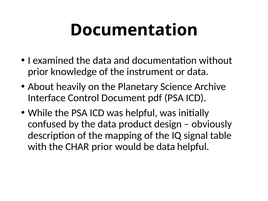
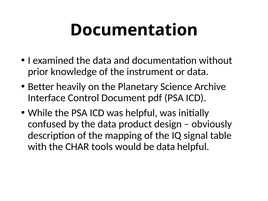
About: About -> Better (41, 87)
CHAR prior: prior -> tools (102, 147)
